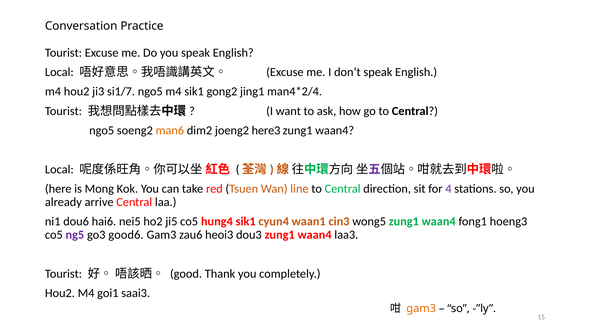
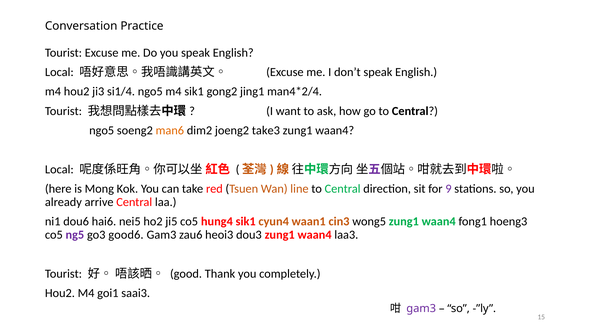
si1/7: si1/7 -> si1/4 (121, 92)
here3: here3 -> take3 (266, 130)
4: 4 -> 9 (448, 189)
gam3 colour: orange -> purple (421, 308)
